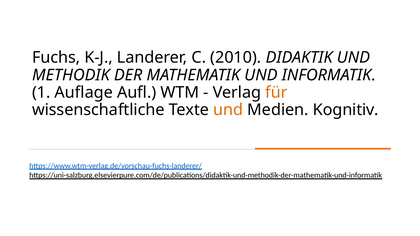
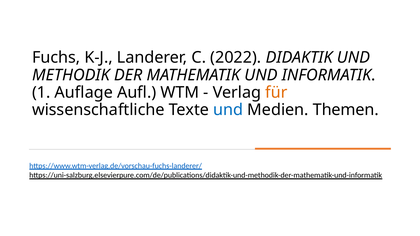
2010: 2010 -> 2022 (236, 58)
und colour: orange -> blue (228, 110)
Kognitiv: Kognitiv -> Themen (346, 110)
